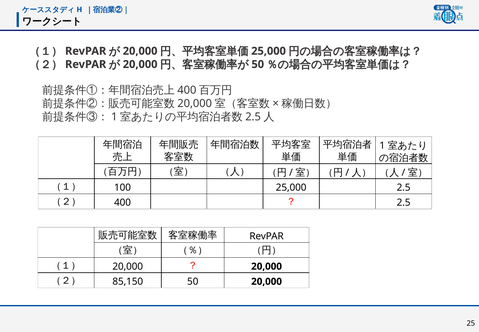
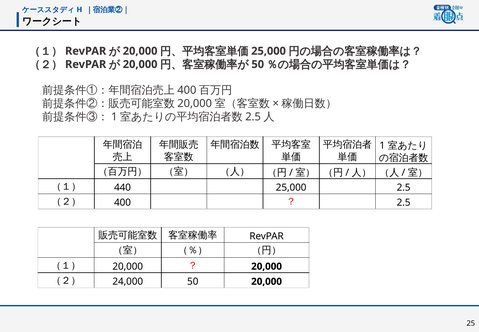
100: 100 -> 440 (123, 187)
85,150: 85,150 -> 24,000 (128, 281)
